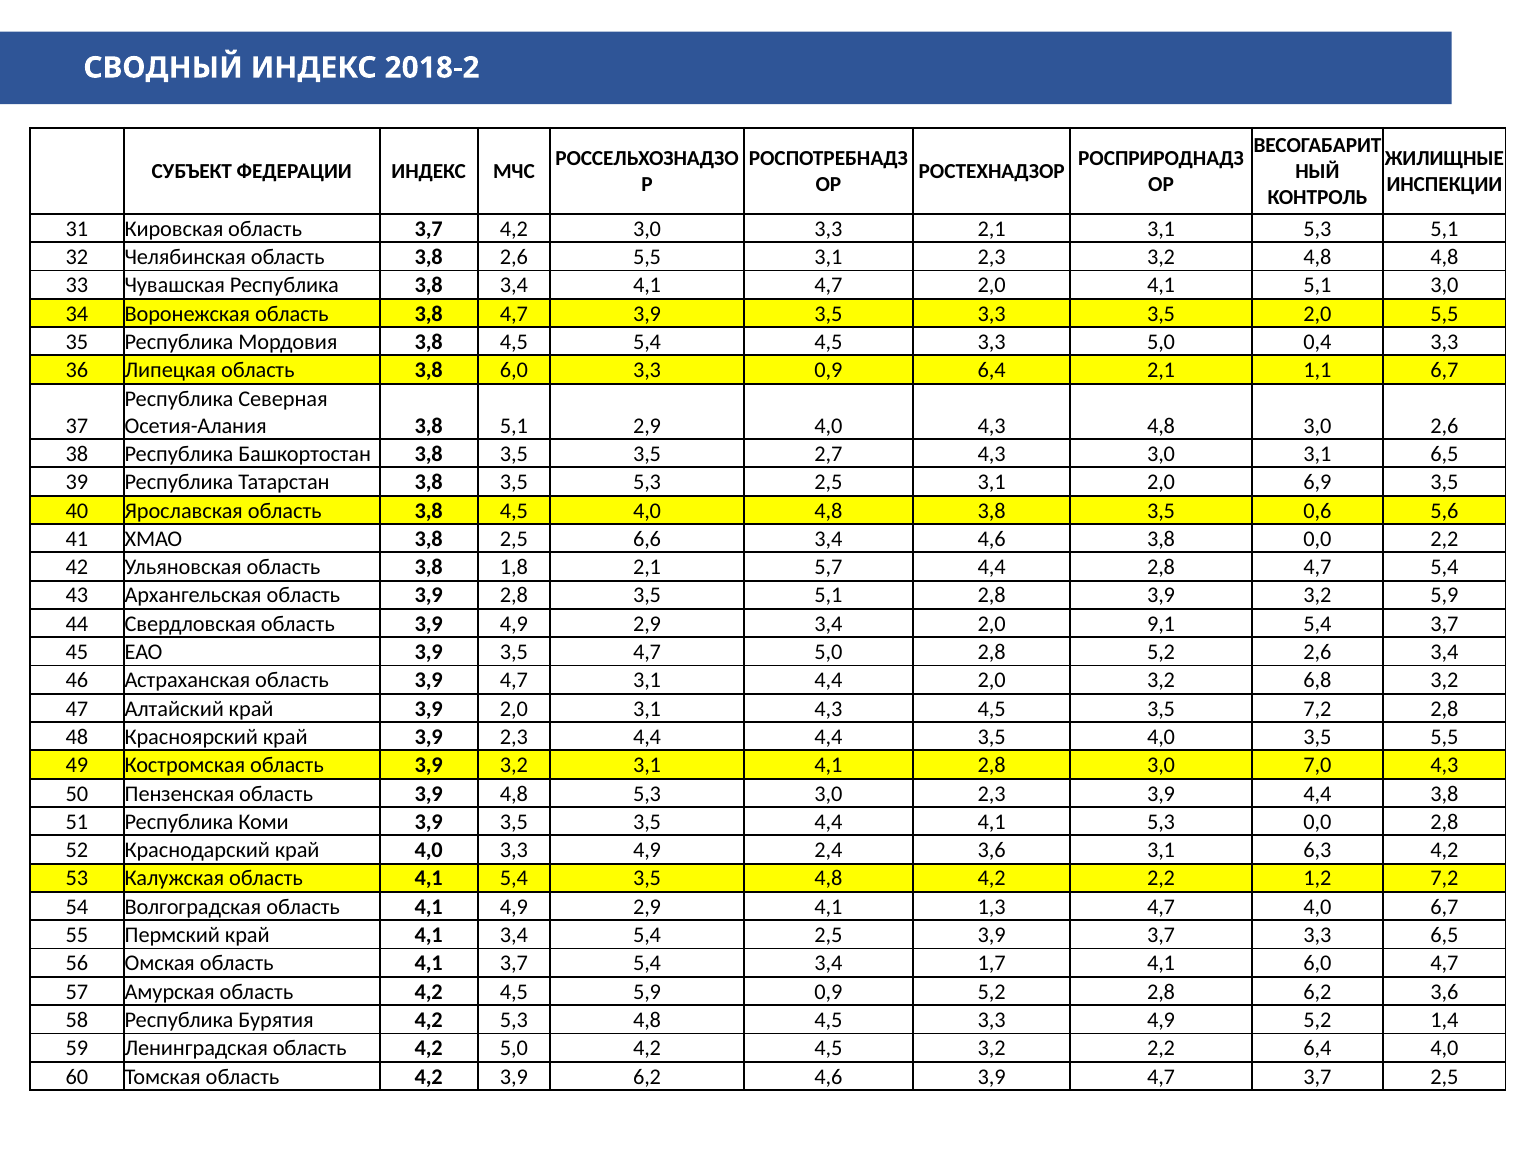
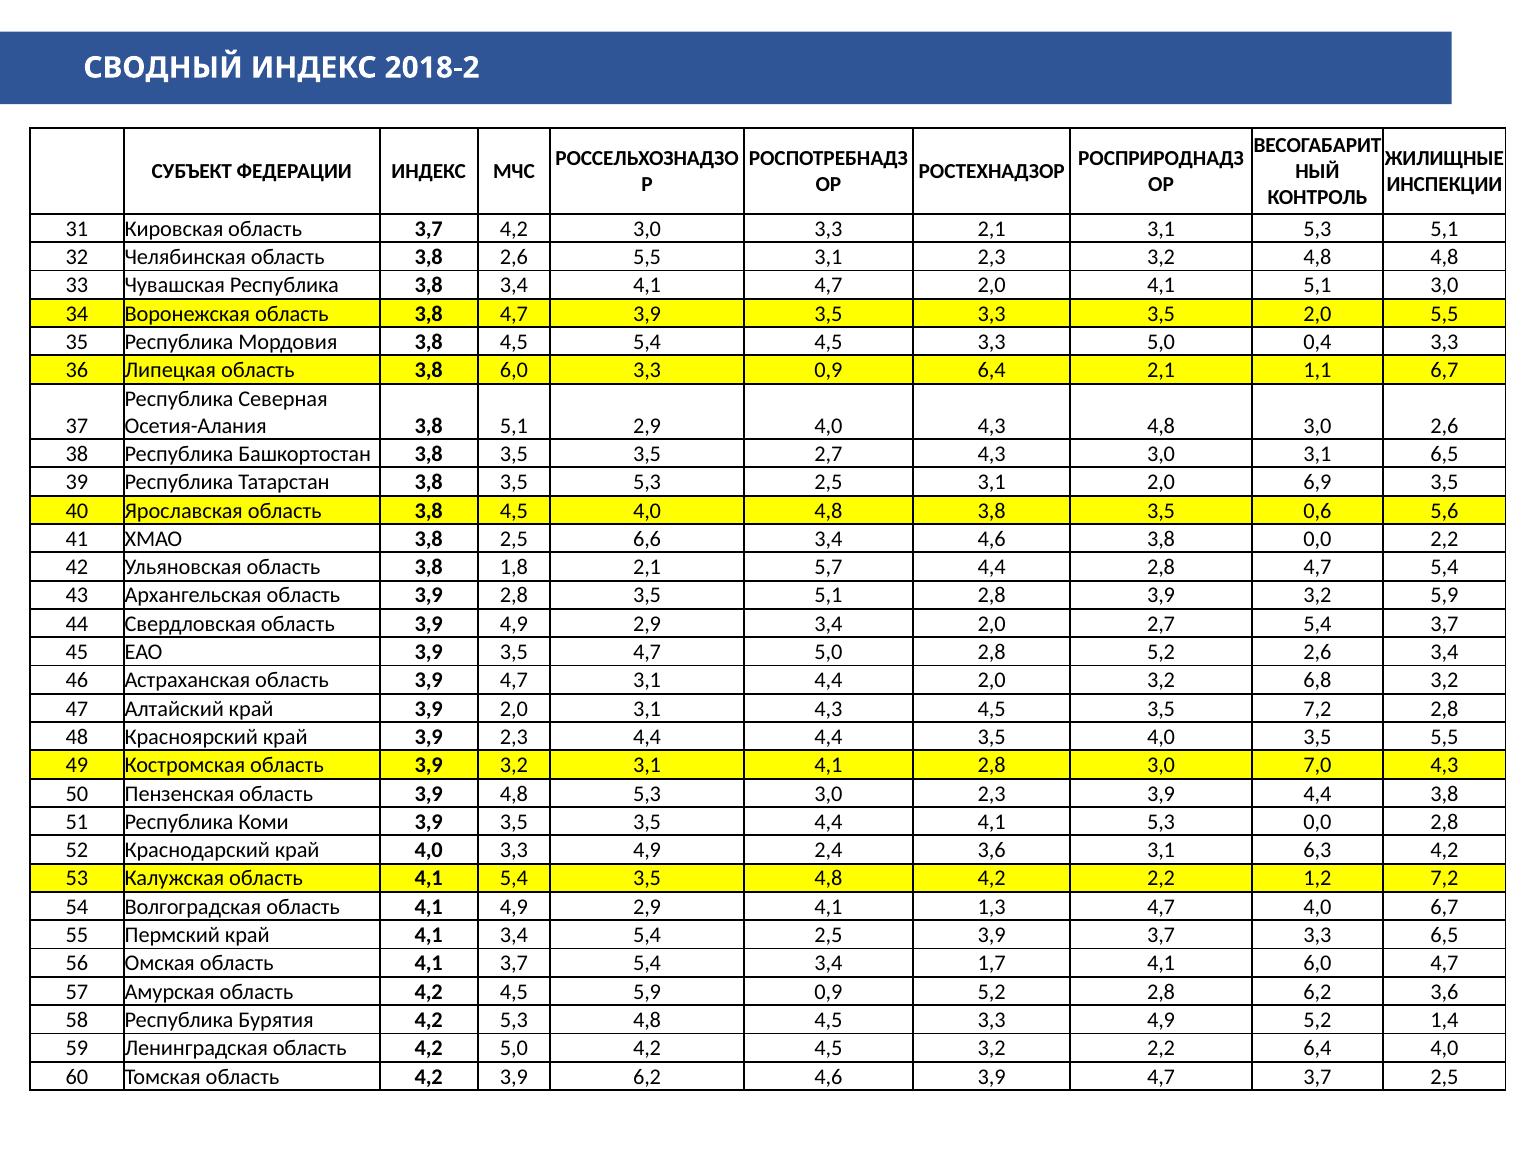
2,0 9,1: 9,1 -> 2,7 (1161, 624)
